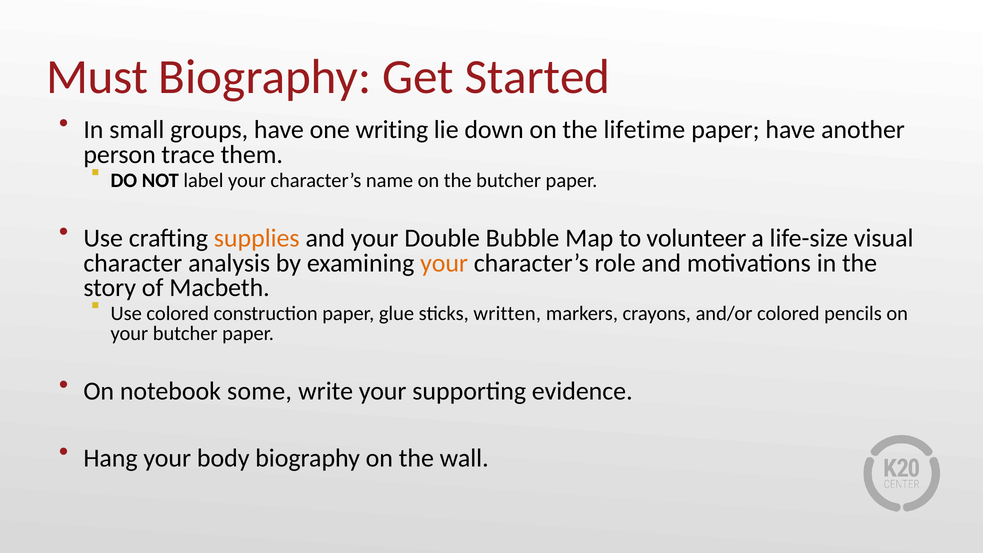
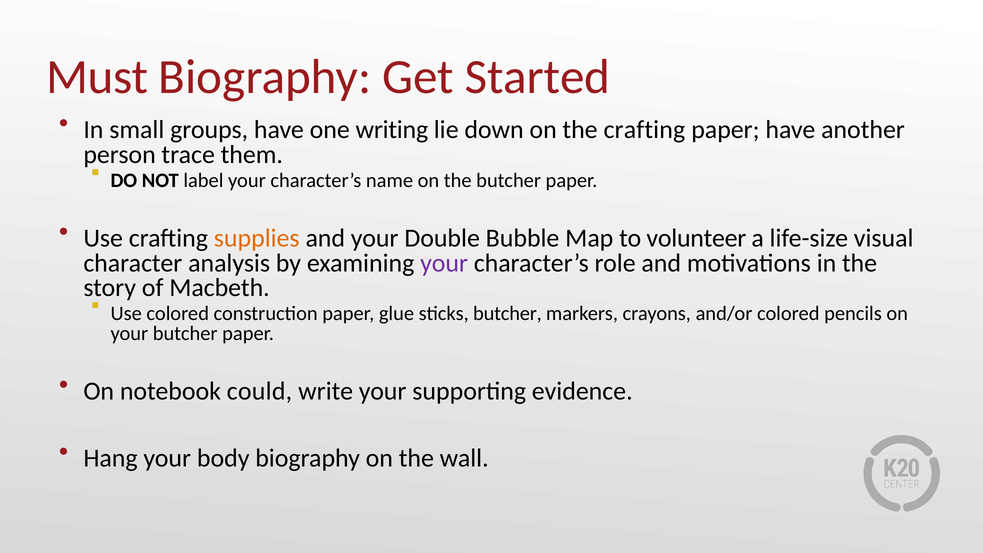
the lifetime: lifetime -> crafting (644, 130)
your colour: orange -> purple (444, 263)
sticks written: written -> butcher (507, 314)
some: some -> could (259, 391)
